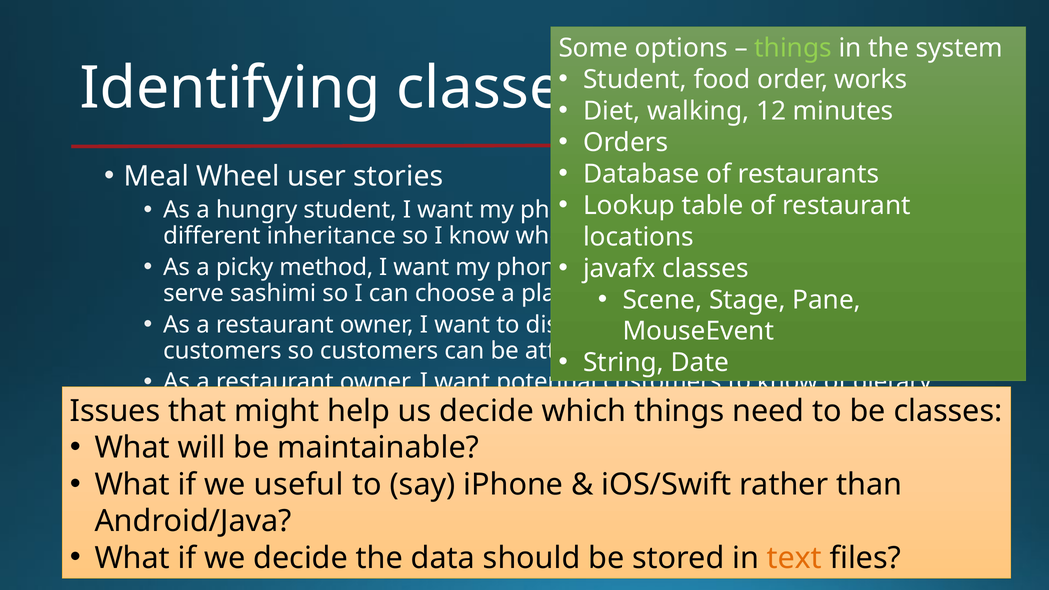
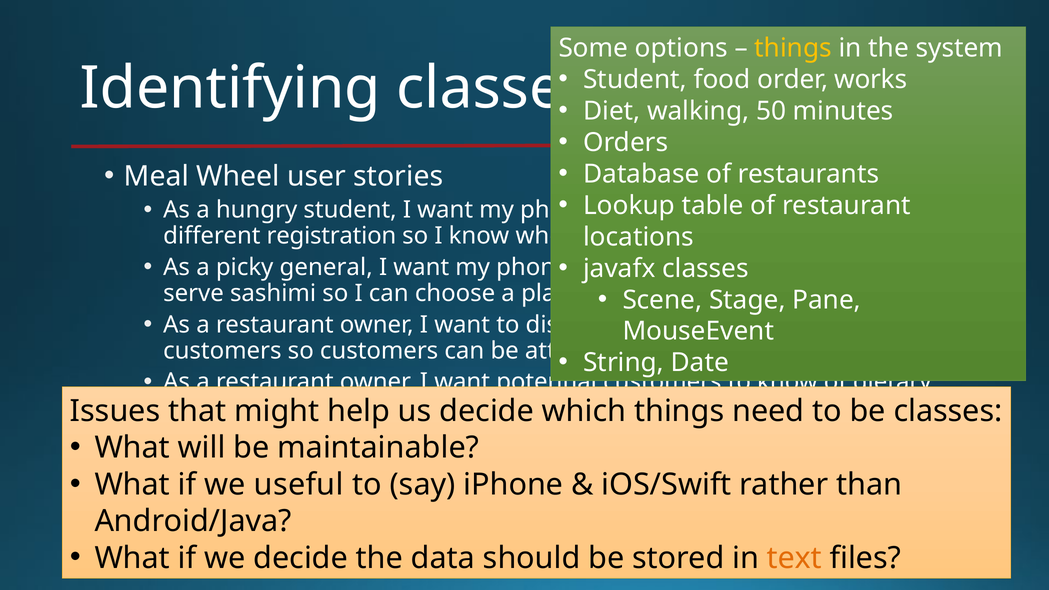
things colour: light green -> yellow (793, 48)
12: 12 -> 50 (771, 111)
inheritance: inheritance -> registration (331, 236)
method: method -> general (326, 267)
